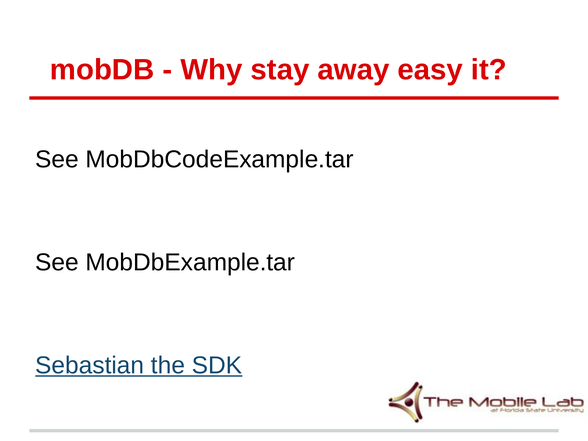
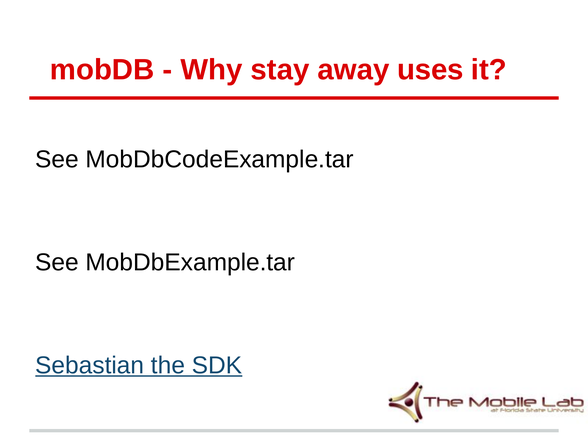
easy: easy -> uses (430, 70)
